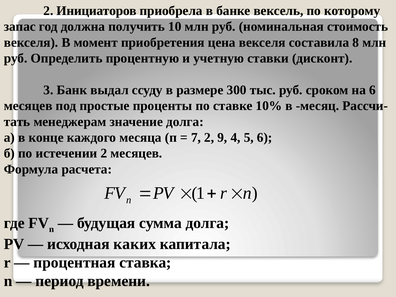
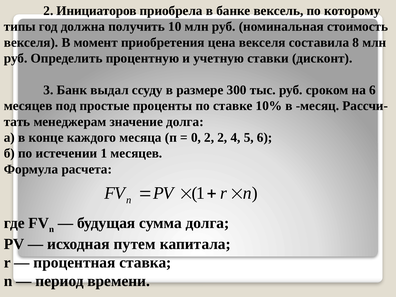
запас: запас -> типы (20, 27)
7: 7 -> 0 (196, 138)
2 9: 9 -> 2 (222, 138)
истечении 2: 2 -> 1 (104, 153)
каких: каких -> путем (135, 244)
